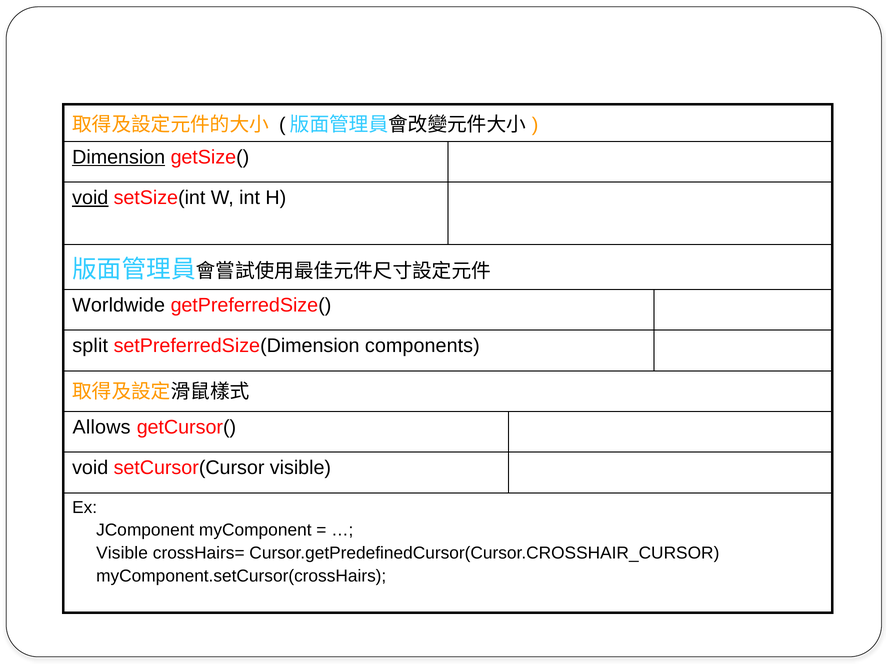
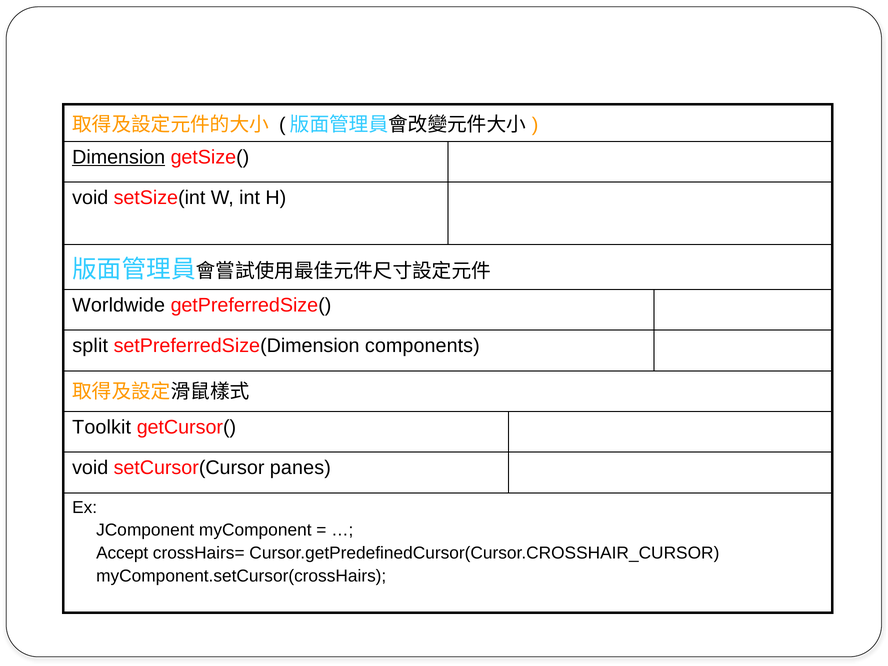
void underline: present -> none (90, 198)
Allows: Allows -> Toolkit (102, 427)
setCursor(Cursor visible: visible -> panes (300, 468)
Visible: Visible -> Accept (122, 553)
